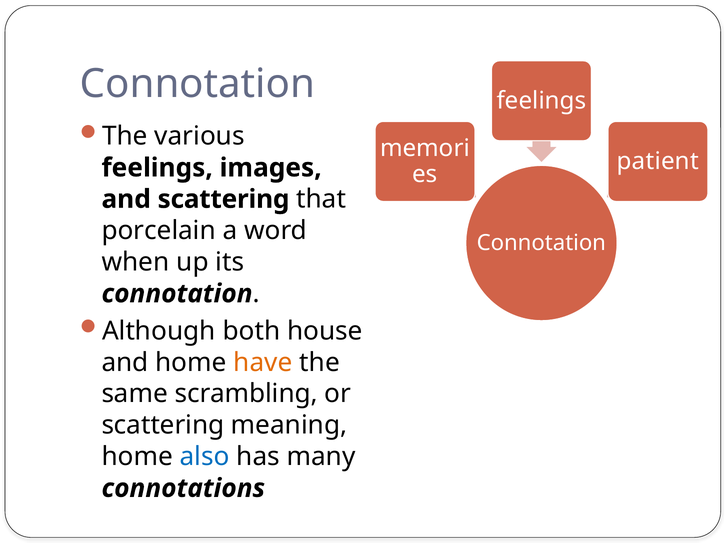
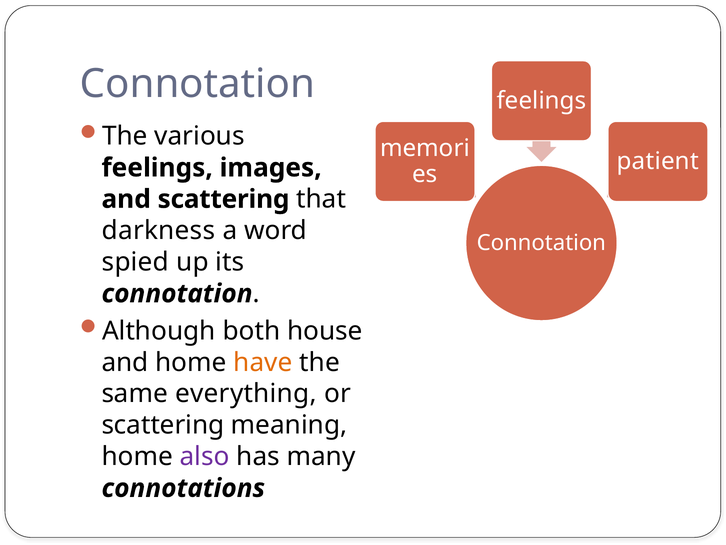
porcelain: porcelain -> darkness (159, 230)
when: when -> spied (135, 262)
scrambling: scrambling -> everything (246, 393)
also colour: blue -> purple (205, 456)
